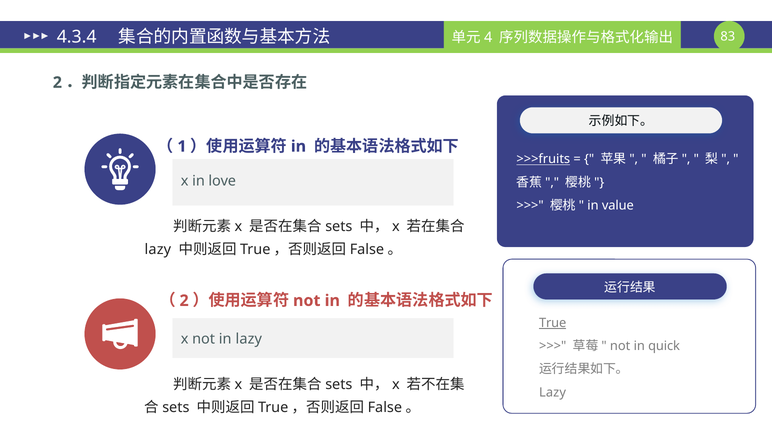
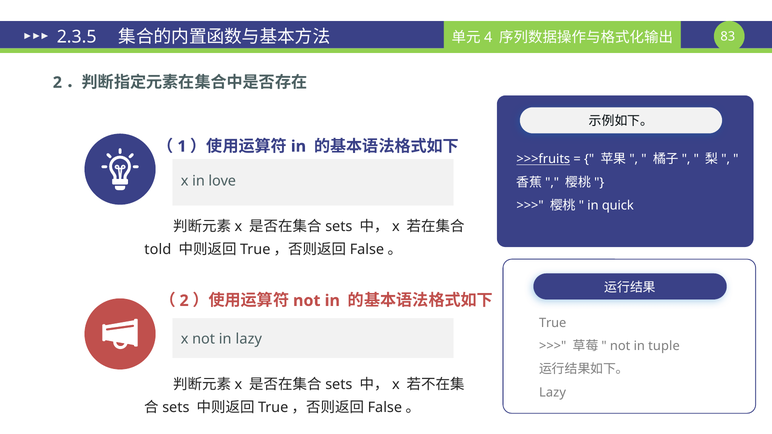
4.3.4: 4.3.4 -> 2.3.5 (77, 37)
value: value -> quick (618, 205)
lazy: lazy -> told (158, 250)
True underline: present -> none (553, 323)
quick: quick -> tuple (664, 346)
